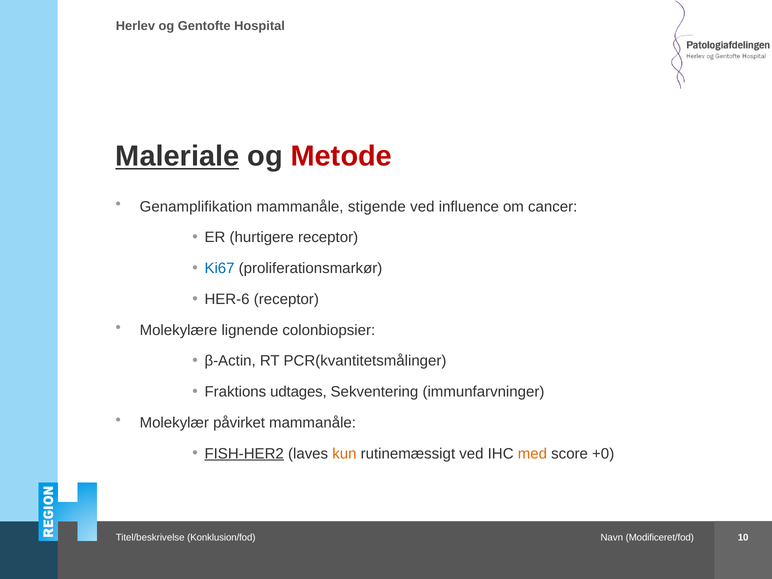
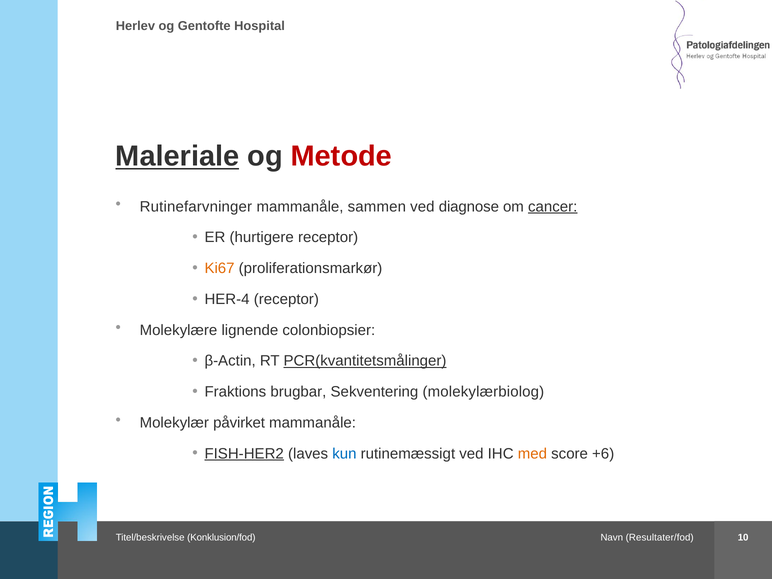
Genamplifikation: Genamplifikation -> Rutinefarvninger (196, 207)
stigende: stigende -> sammen (377, 207)
influence: influence -> diagnose (469, 207)
cancer underline: none -> present (553, 207)
Ki67 colour: blue -> orange (220, 268)
HER-6: HER-6 -> HER-4 (227, 299)
PCR(kvantitetsmålinger underline: none -> present (365, 361)
udtages: udtages -> brugbar (298, 392)
immunfarvninger: immunfarvninger -> molekylærbiolog (483, 392)
kun colour: orange -> blue (344, 454)
+0: +0 -> +6 (603, 454)
Modificeret/fod: Modificeret/fod -> Resultater/fod (660, 537)
